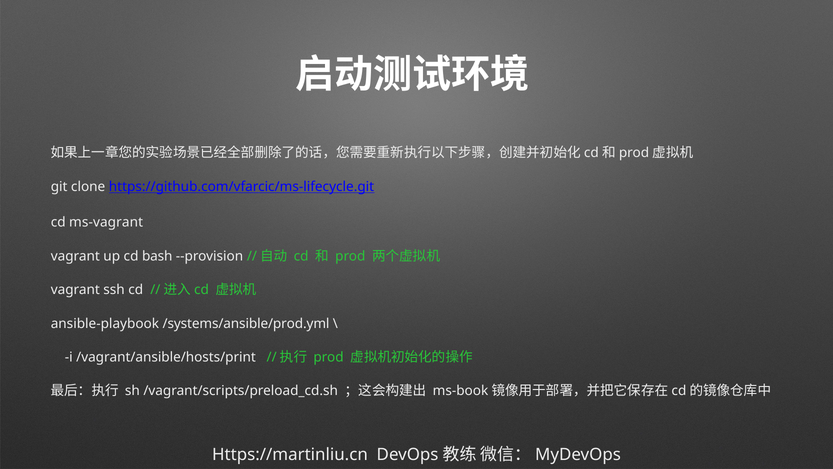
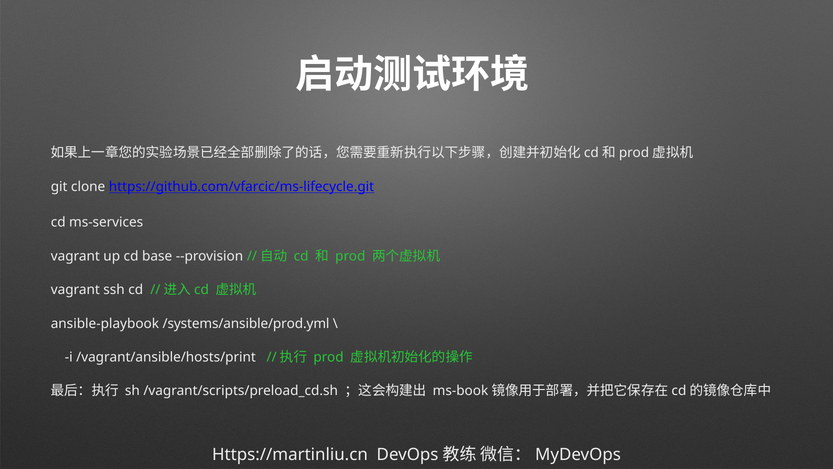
ms-vagrant: ms-vagrant -> ms-services (106, 222)
bash: bash -> base (157, 256)
